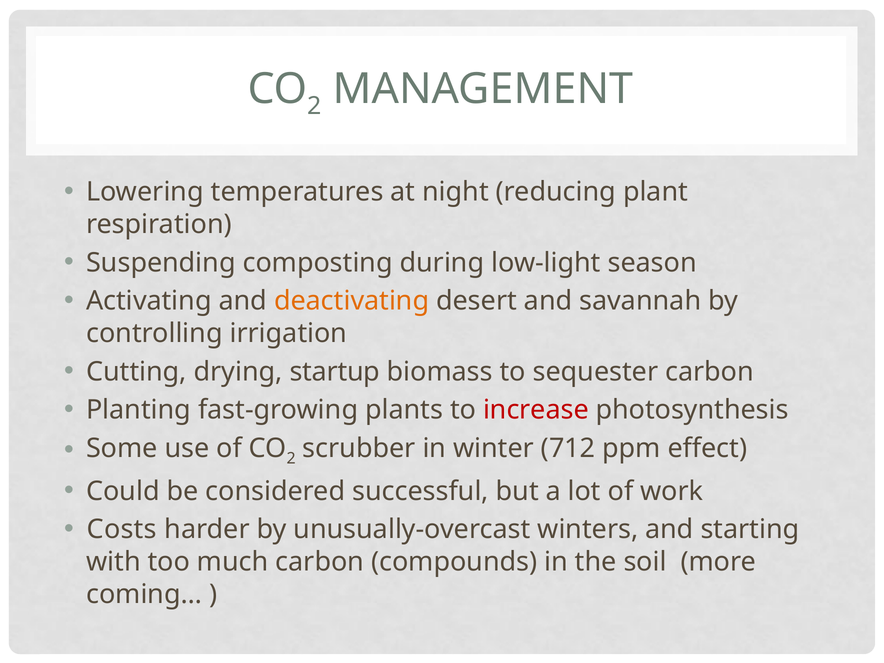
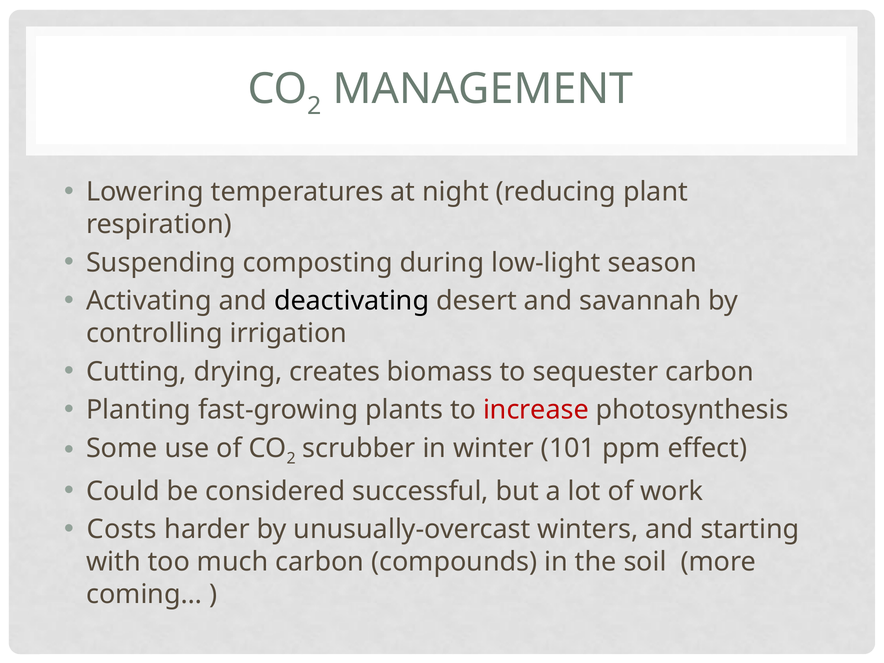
deactivating colour: orange -> black (352, 301)
startup: startup -> creates (335, 372)
712: 712 -> 101 (568, 448)
